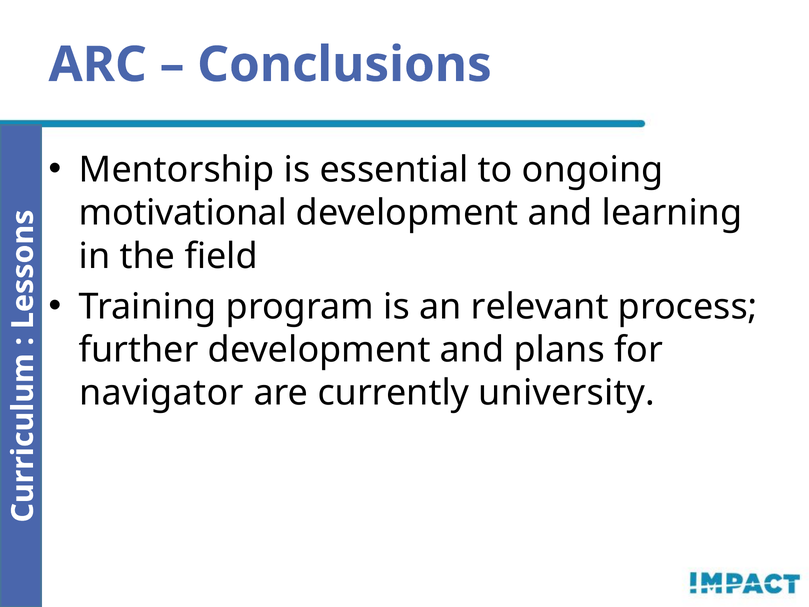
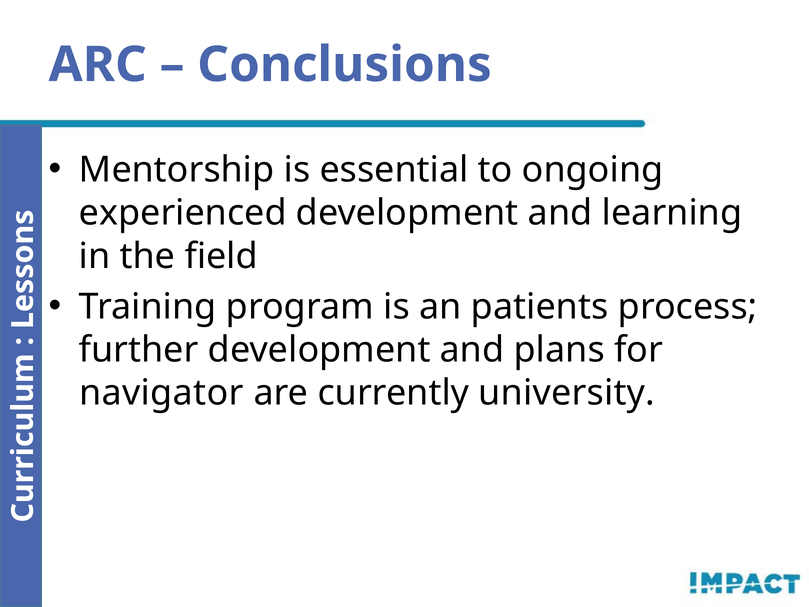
motivational: motivational -> experienced (183, 213)
relevant: relevant -> patients (540, 307)
